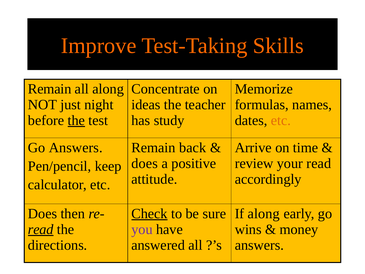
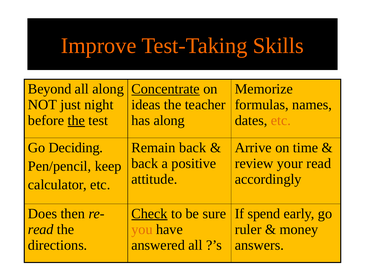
Remain: Remain -> Beyond (50, 89)
Concentrate underline: none -> present (166, 89)
has study: study -> along (169, 120)
Go Answers: Answers -> Deciding (76, 148)
does: does -> back (145, 163)
If along: along -> spend (264, 213)
read underline: present -> none (41, 229)
you colour: purple -> orange (142, 229)
wins: wins -> ruler (248, 229)
